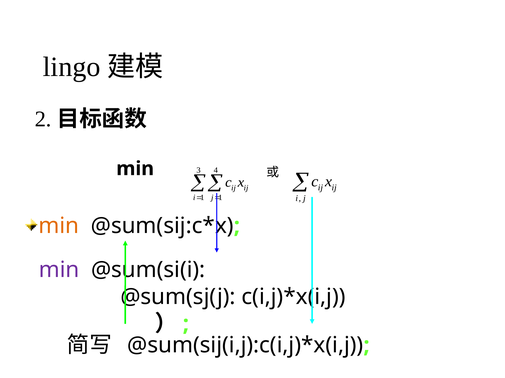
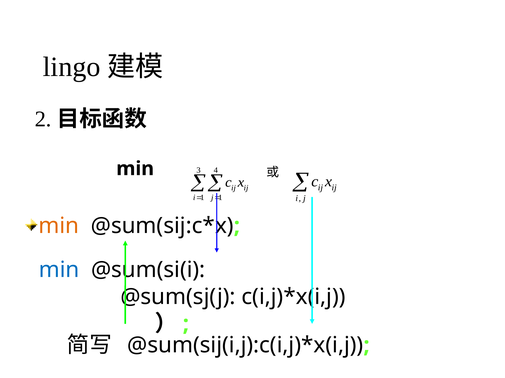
min colour: purple -> blue (59, 270)
